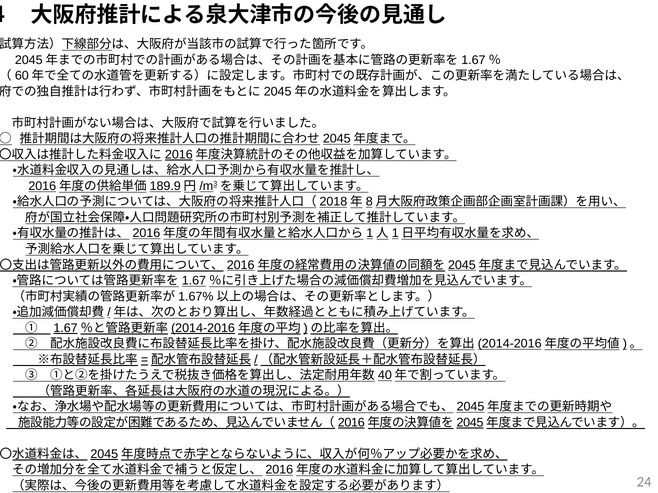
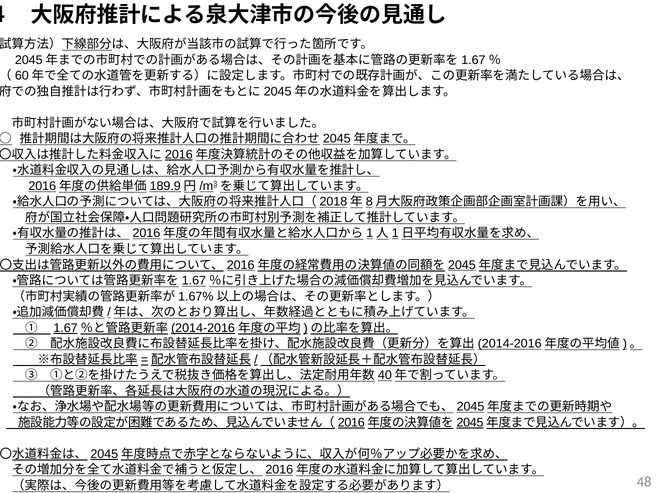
24: 24 -> 48 (644, 482)
